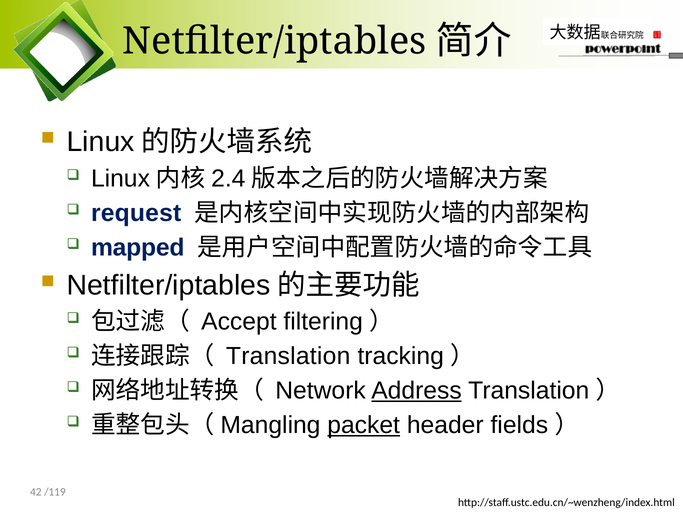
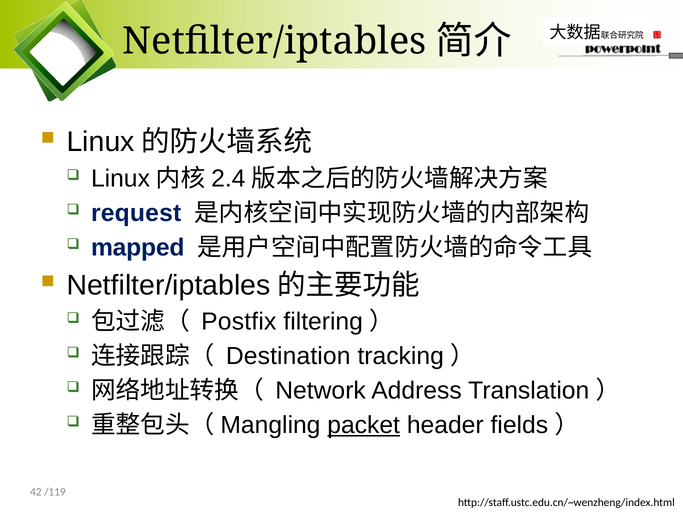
Accept: Accept -> Postfix (239, 322)
Translation: Translation -> Destination (288, 356)
Address underline: present -> none (417, 391)
